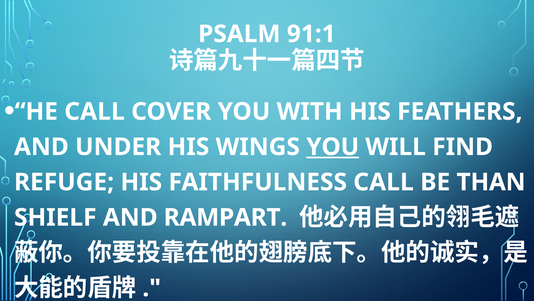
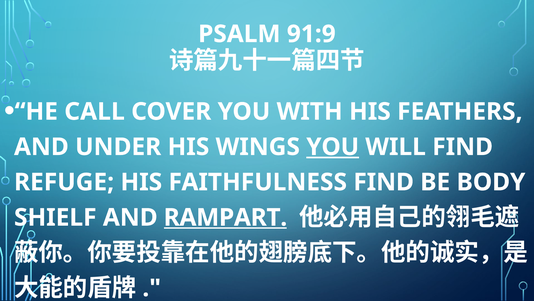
91:1: 91:1 -> 91:9 (311, 34)
FAITHFULNESS CALL: CALL -> FIND (384, 182)
THAN: THAN -> BODY (491, 182)
RAMPART underline: none -> present (225, 217)
